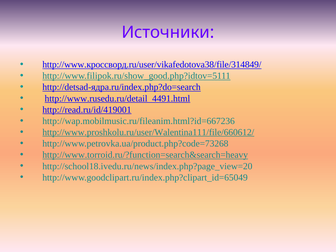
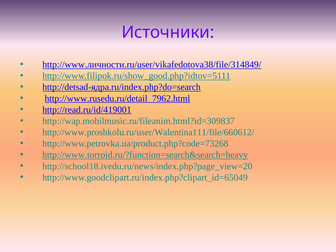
http://www.кроссворд.ru/user/vikafedotova38/file/314849/: http://www.кроссворд.ru/user/vikafedotova38/file/314849/ -> http://www.личности.ru/user/vikafedotova38/file/314849/ (152, 65)
http://www.rusedu.ru/detail_4491.html: http://www.rusedu.ru/detail_4491.html -> http://www.rusedu.ru/detail_7962.html (117, 98)
http://wap.mobilmusic.ru/fileanim.html?id=667236: http://wap.mobilmusic.ru/fileanim.html?id=667236 -> http://wap.mobilmusic.ru/fileanim.html?id=309837 (139, 121)
http://www.proshkolu.ru/user/Walentina111/file/660612/ underline: present -> none (148, 132)
